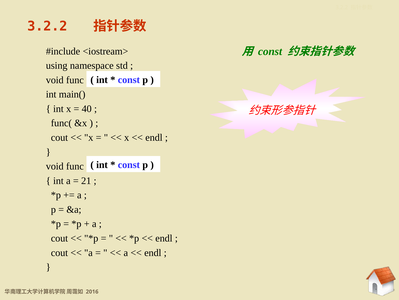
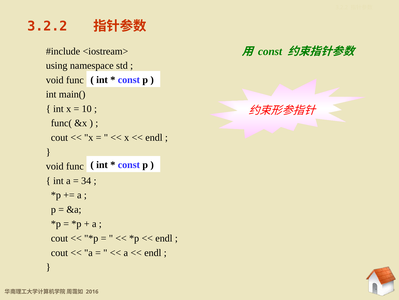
40: 40 -> 10 (87, 109)
21: 21 -> 34 (86, 180)
